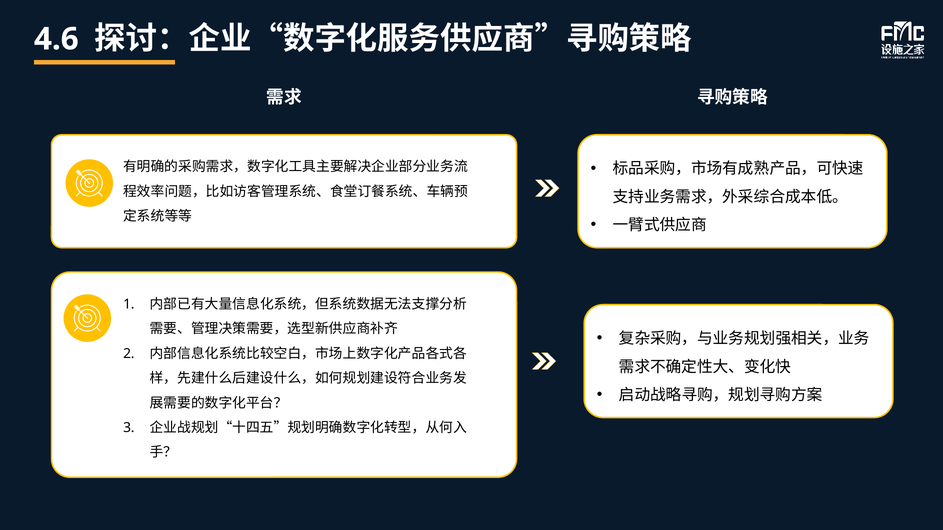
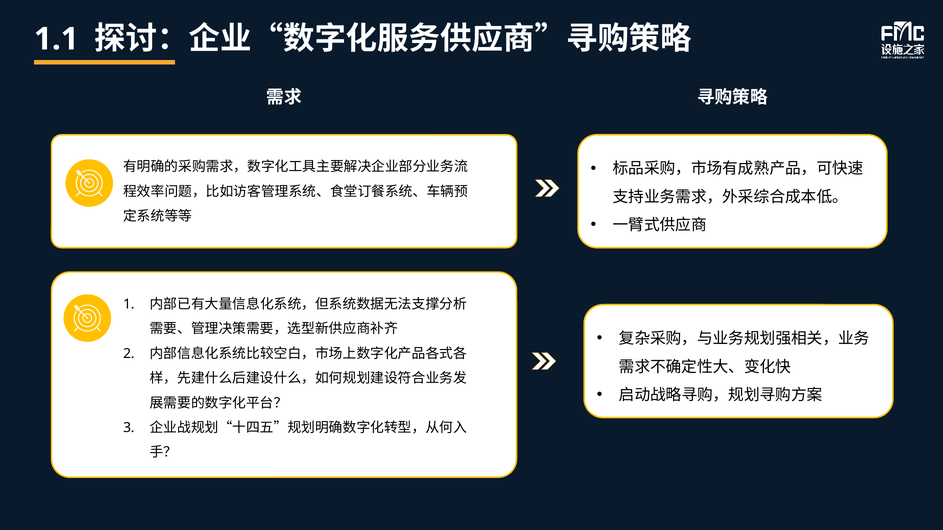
4.6: 4.6 -> 1.1 (56, 39)
